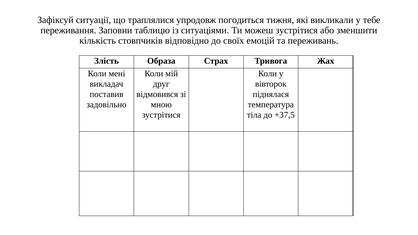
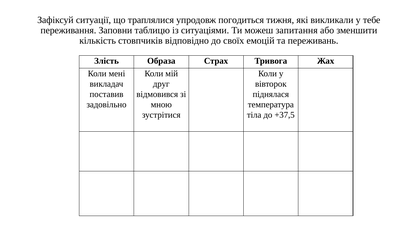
можеш зустрітися: зустрітися -> запитання (297, 30)
